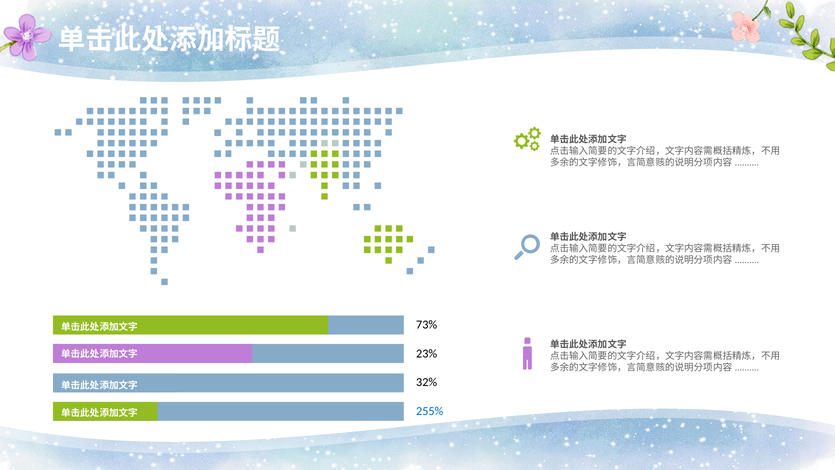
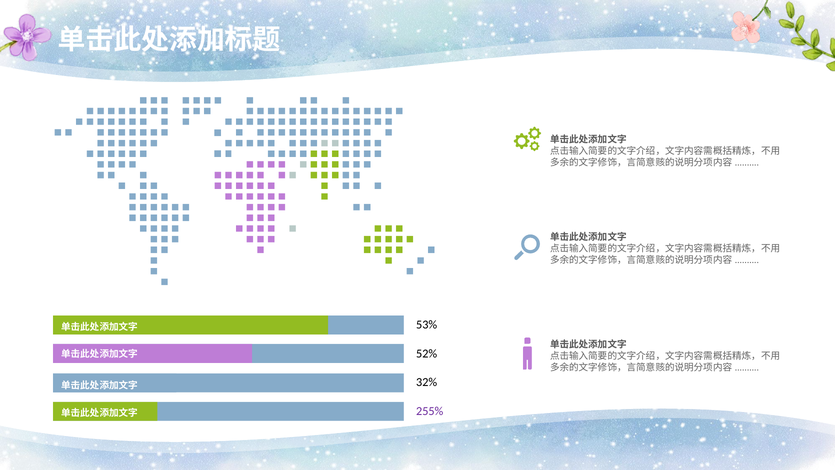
73%: 73% -> 53% (427, 324)
23%: 23% -> 52% (427, 353)
255% colour: blue -> purple (430, 411)
